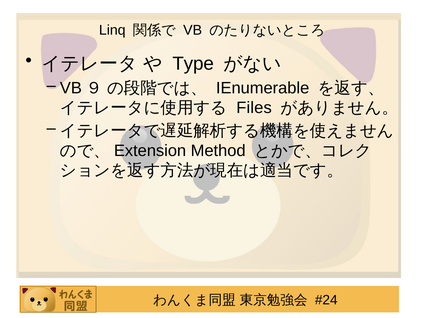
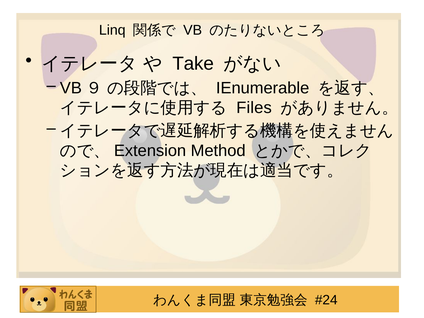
Type: Type -> Take (193, 64)
